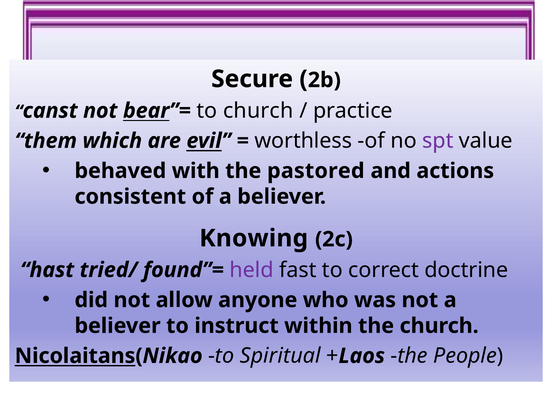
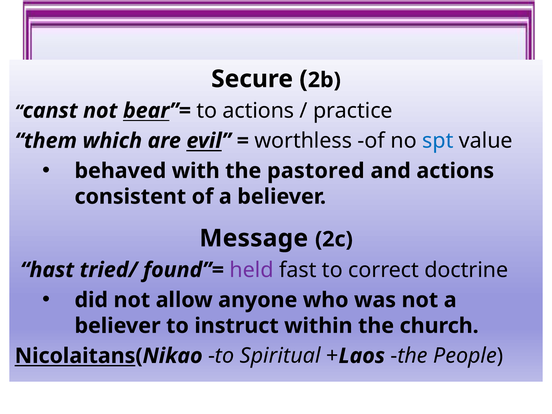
to church: church -> actions (258, 111)
spt colour: purple -> blue (438, 141)
Knowing: Knowing -> Message (254, 238)
